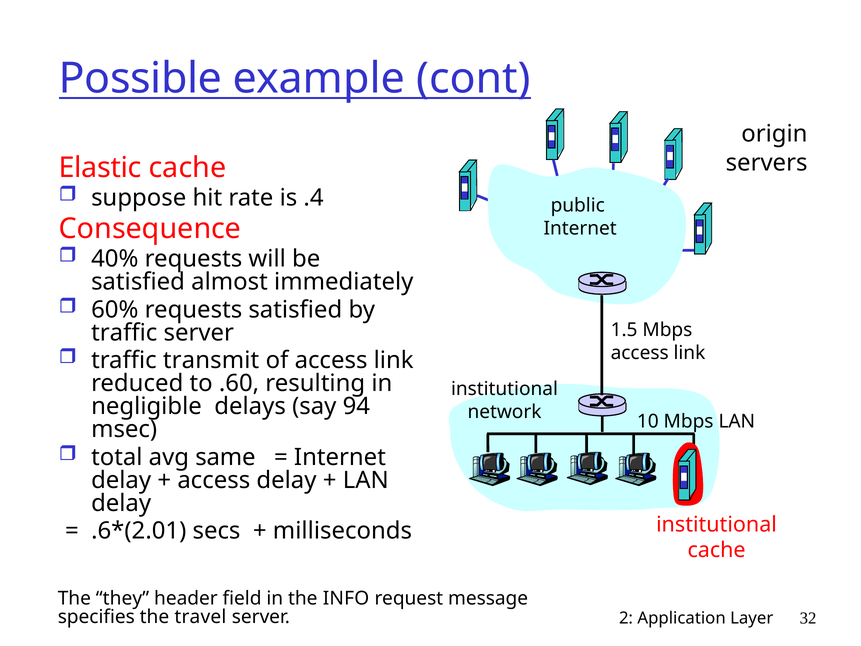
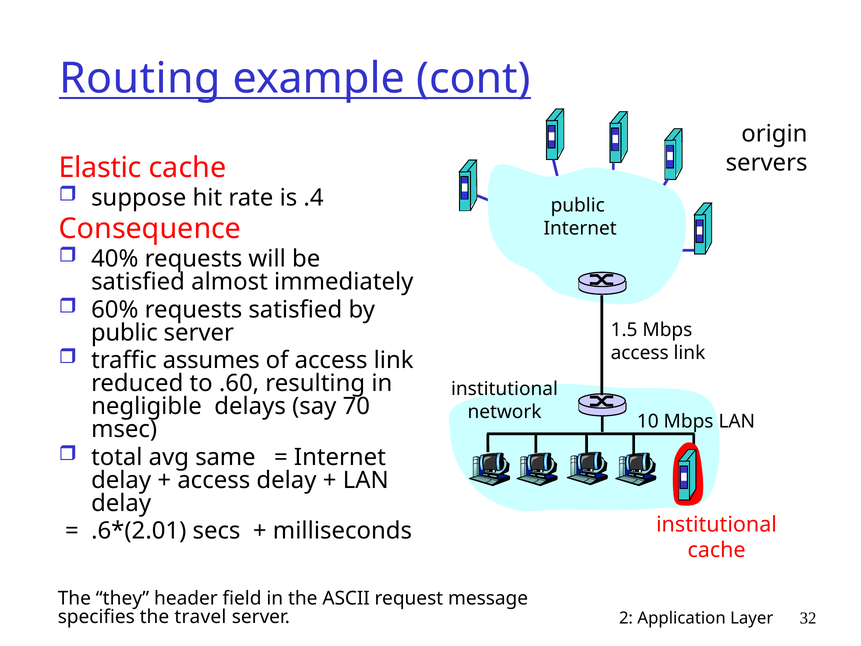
Possible: Possible -> Routing (140, 78)
traffic: traffic -> public (124, 333)
transmit: transmit -> assumes (211, 360)
94: 94 -> 70 (356, 406)
INFO: INFO -> ASCII (346, 598)
